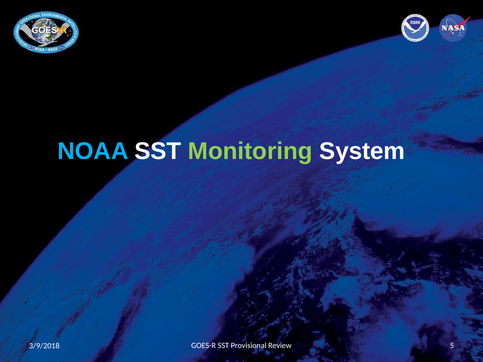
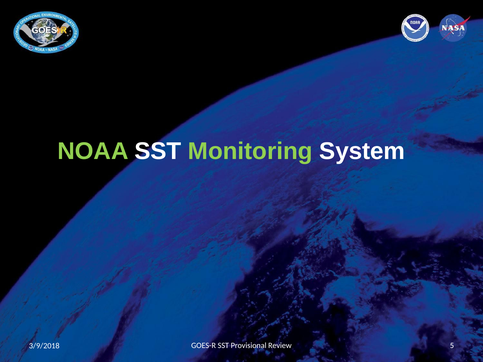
NOAA colour: light blue -> light green (93, 151)
